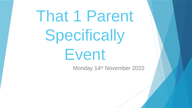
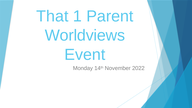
Specifically: Specifically -> Worldviews (85, 35)
